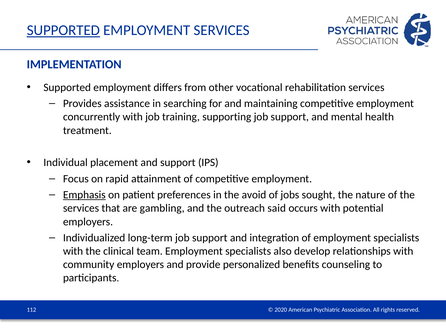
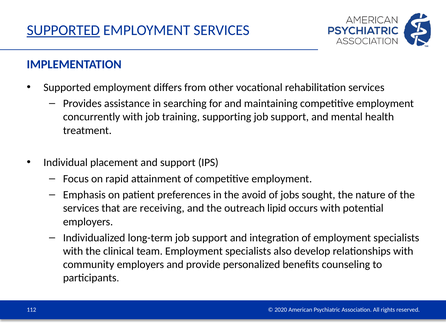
Emphasis underline: present -> none (84, 195)
gambling: gambling -> receiving (162, 208)
said: said -> lipid (277, 208)
